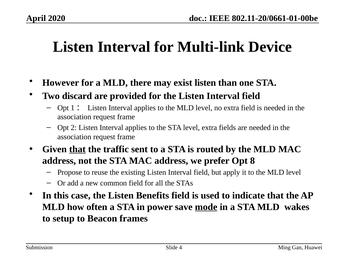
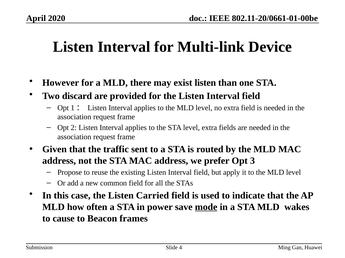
that underline: present -> none (77, 150)
8: 8 -> 3 (252, 161)
Benefits: Benefits -> Carried (153, 196)
setup: setup -> cause (64, 219)
